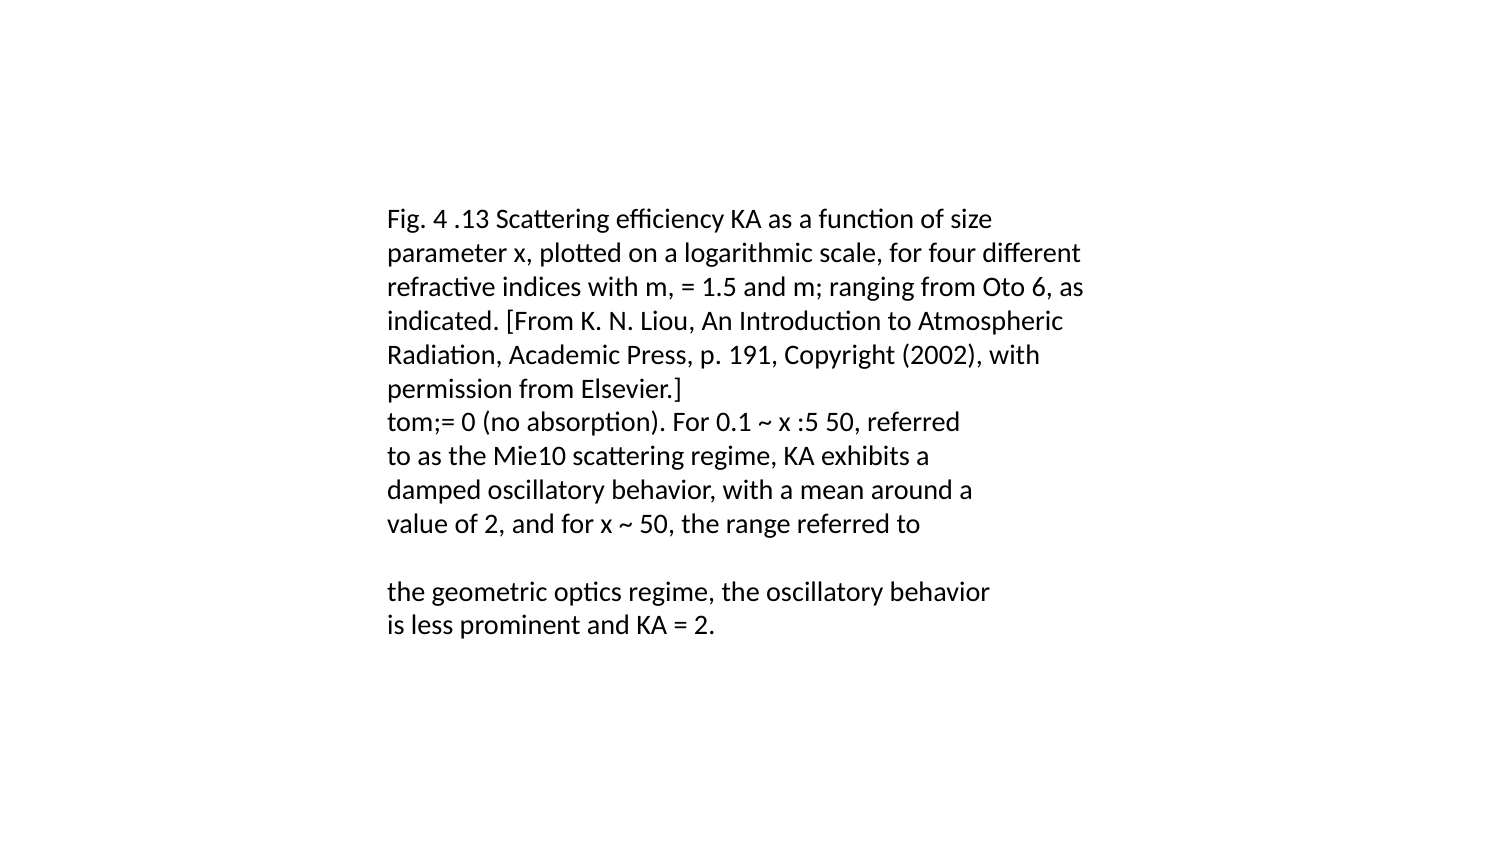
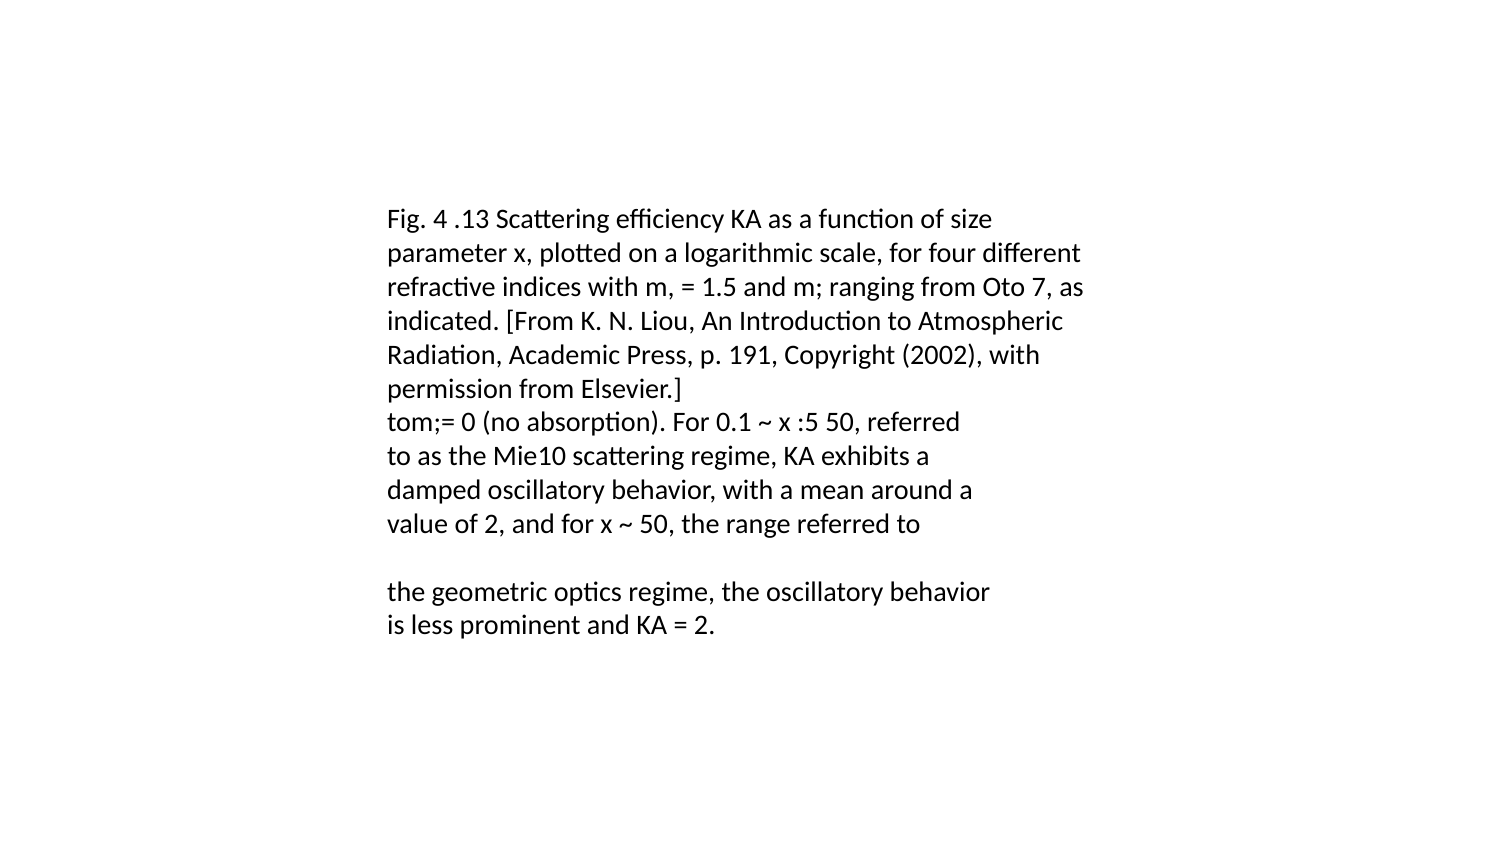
6: 6 -> 7 (1042, 287)
